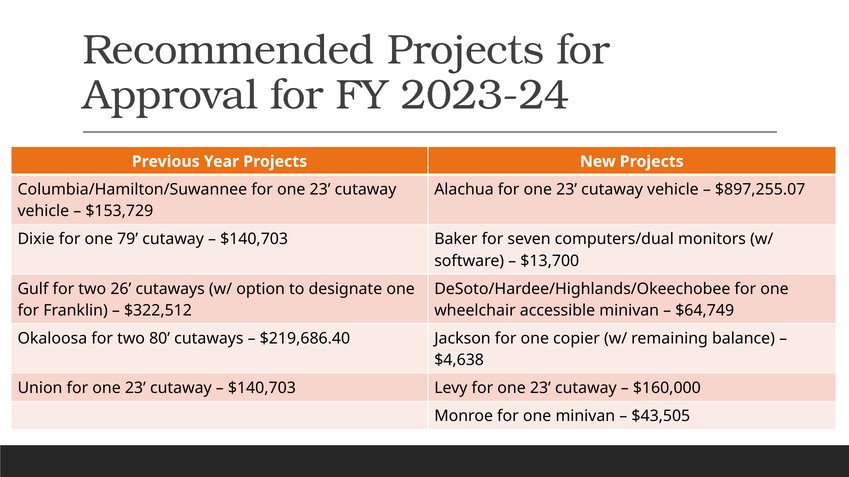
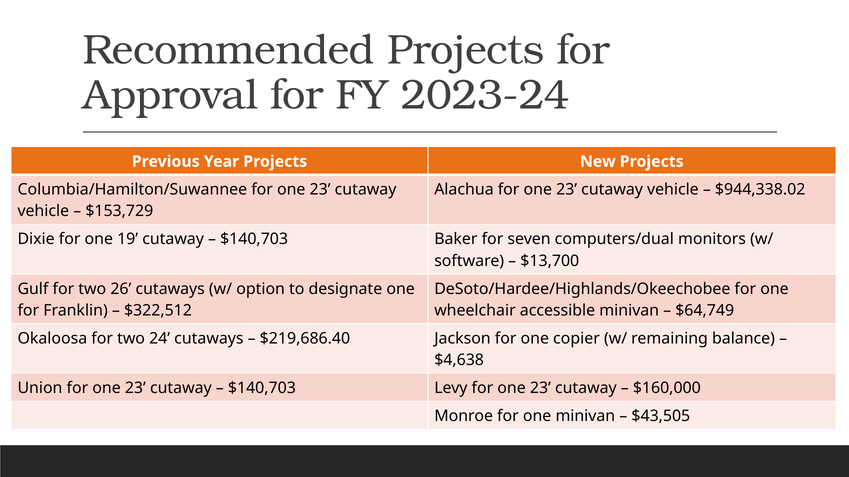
$897,255.07: $897,255.07 -> $944,338.02 (760, 190)
79: 79 -> 19 (128, 239)
80: 80 -> 24 (160, 339)
